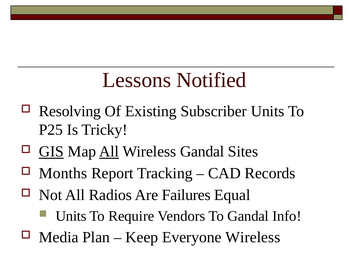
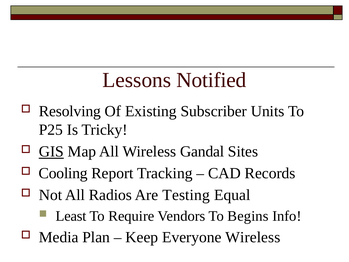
All underline: present -> none (109, 151)
Months: Months -> Cooling (63, 173)
Failures: Failures -> Testing (186, 195)
Units: Units -> Least (71, 216)
To Gandal: Gandal -> Begins (248, 216)
